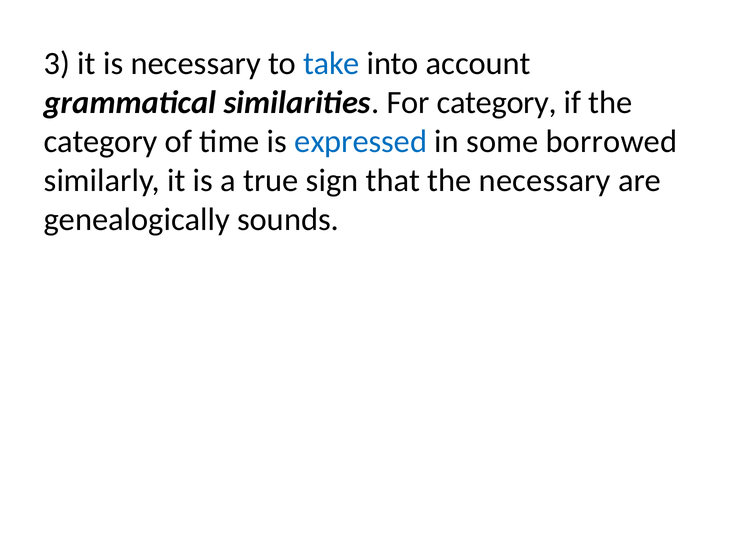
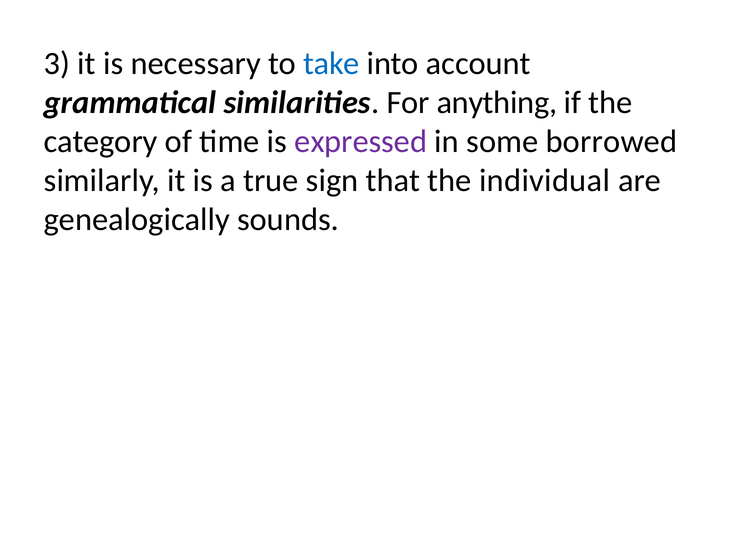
For category: category -> anything (497, 103)
expressed colour: blue -> purple (361, 142)
the necessary: necessary -> individual (545, 181)
